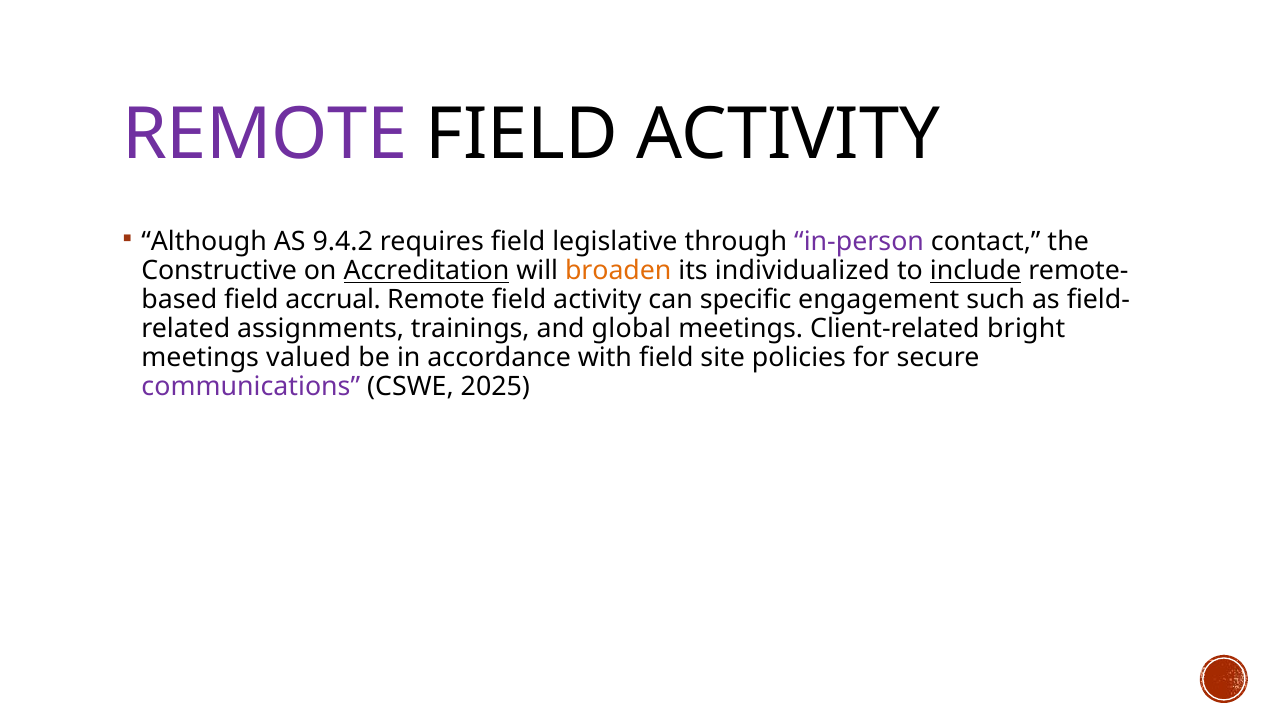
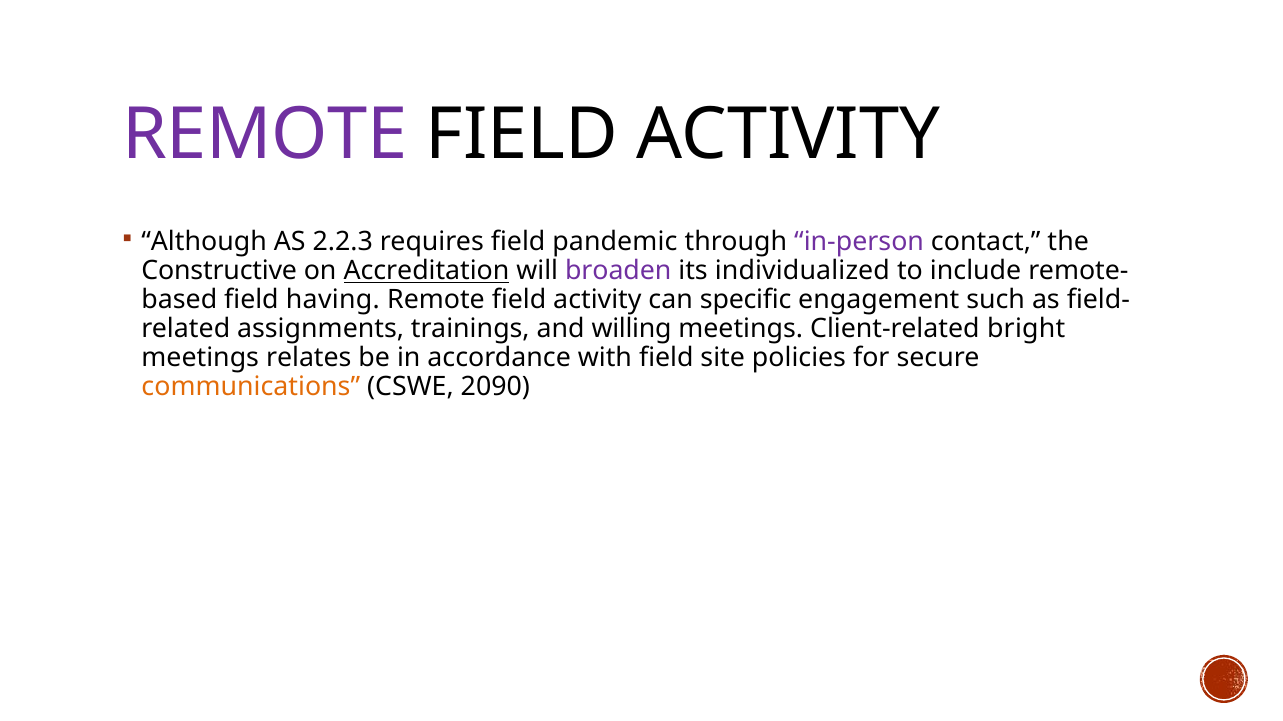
9.4.2: 9.4.2 -> 2.2.3 (343, 242)
legislative: legislative -> pandemic (615, 242)
broaden colour: orange -> purple (618, 271)
include underline: present -> none (976, 271)
accrual: accrual -> having (333, 300)
global: global -> willing (632, 329)
valued: valued -> relates (309, 358)
communications colour: purple -> orange (251, 387)
2025: 2025 -> 2090 (495, 387)
